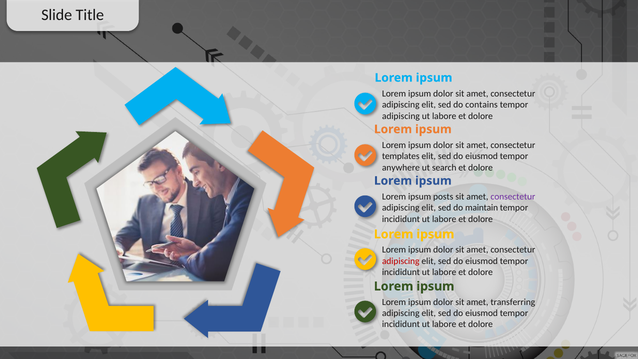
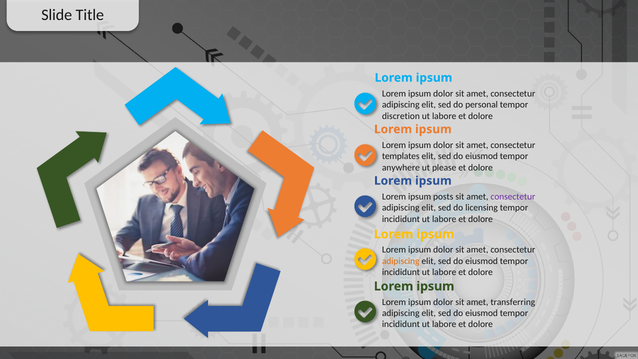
contains: contains -> personal (482, 105)
adipiscing: adipiscing -> discretion (401, 116)
search: search -> please (444, 167)
maintain: maintain -> licensing (482, 208)
adipiscing colour: red -> orange (401, 261)
